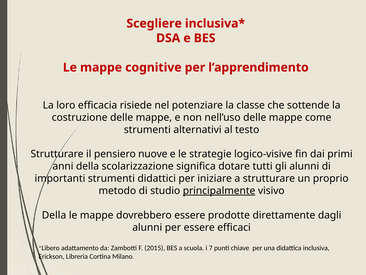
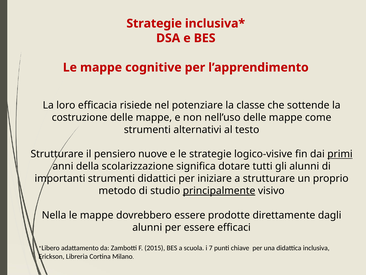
Scegliere: Scegliere -> Strategie (154, 23)
primi underline: none -> present (340, 154)
Della: Della -> Nella (54, 215)
